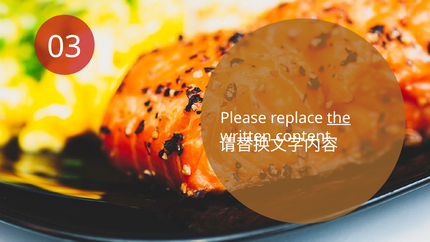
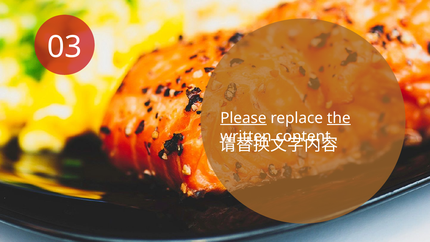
Please underline: none -> present (243, 118)
